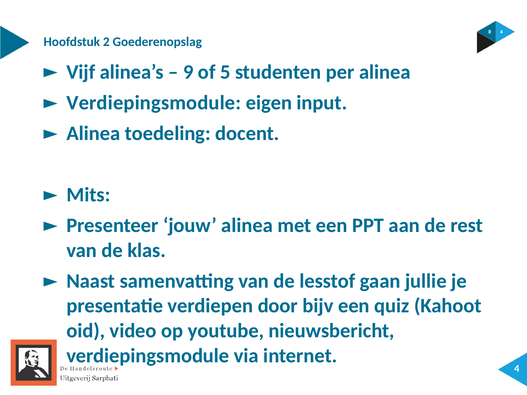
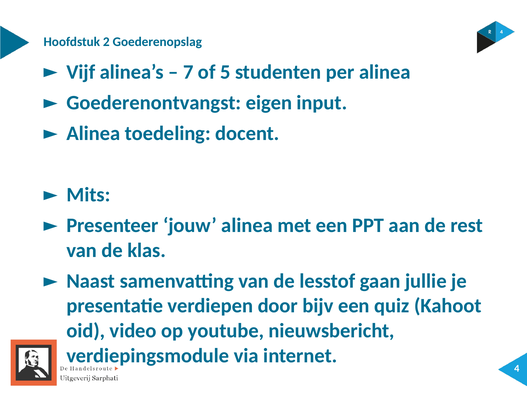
9: 9 -> 7 (188, 72)
Verdiepingsmodule: Verdiepingsmodule -> Goederenontvangst (154, 103)
